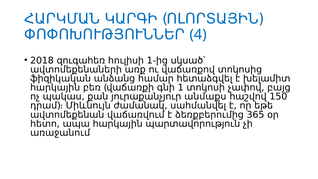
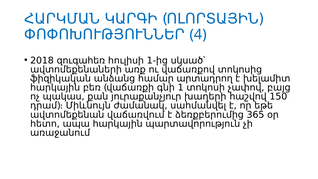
հետաձգվել: հետաձգվել -> արտադրող (205, 79)
անմաքս: անմաքս -> խաղերի (205, 97)
